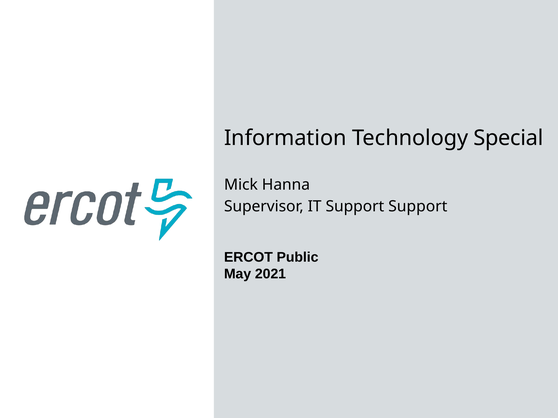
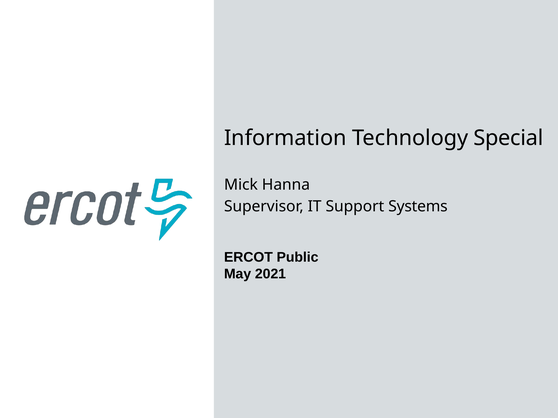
Support Support: Support -> Systems (418, 207)
